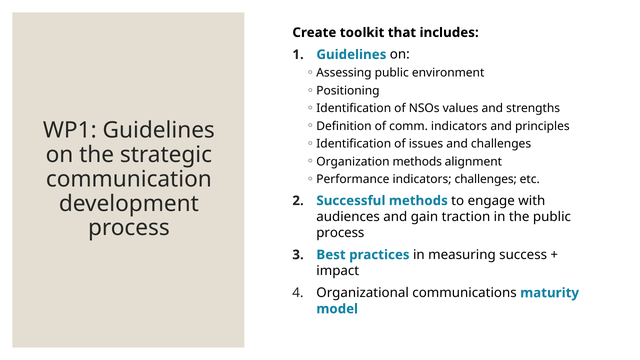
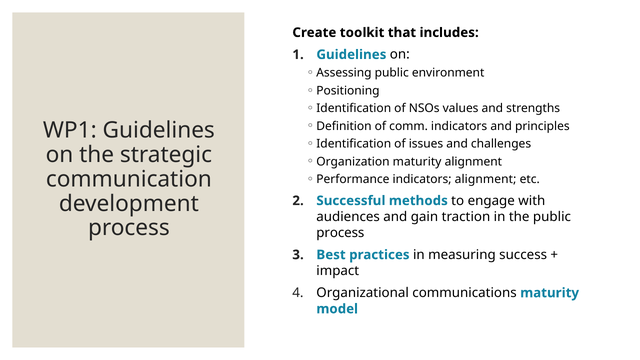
Organization methods: methods -> maturity (417, 162)
indicators challenges: challenges -> alignment (486, 179)
